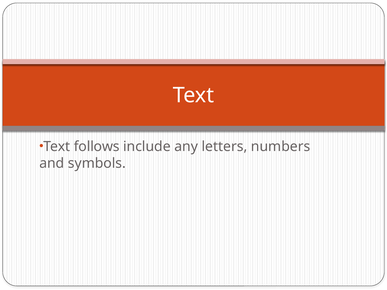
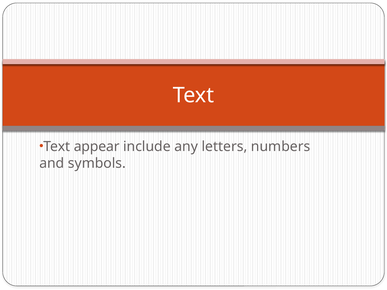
follows: follows -> appear (97, 147)
